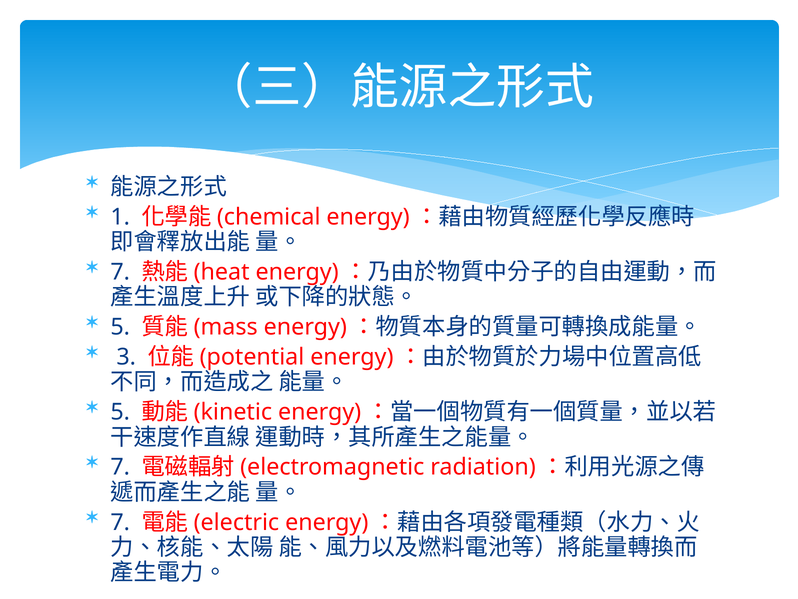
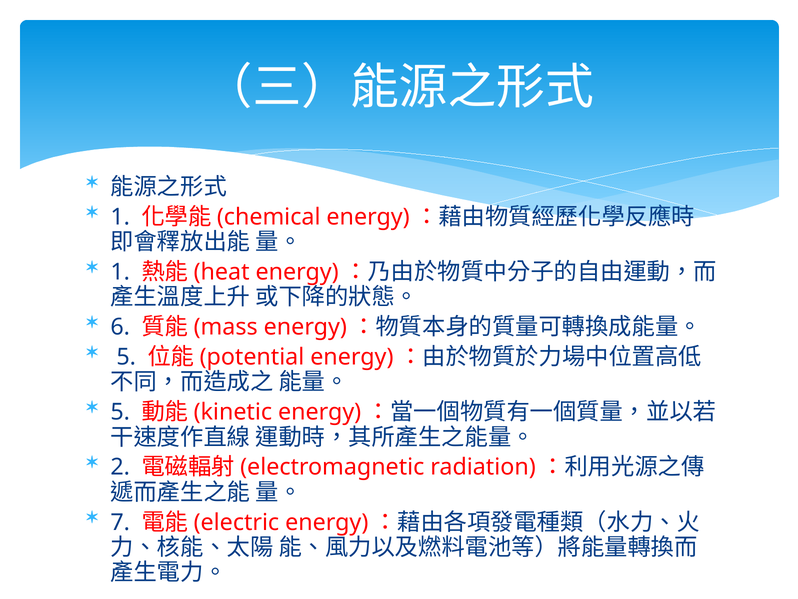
7: 7 -> 1 (120, 272)
5: 5 -> 6 (120, 327)
3: 3 -> 5 (126, 357)
7: 7 -> 2 (120, 467)
